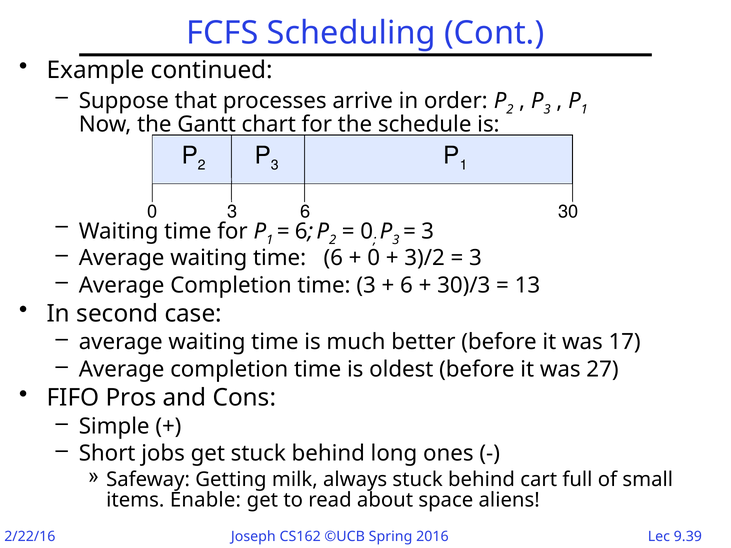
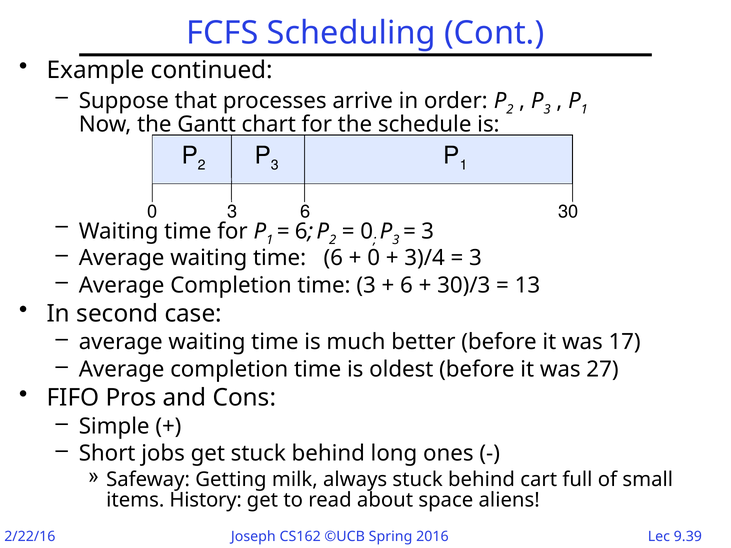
3)/2: 3)/2 -> 3)/4 (425, 258)
Enable: Enable -> History (206, 500)
